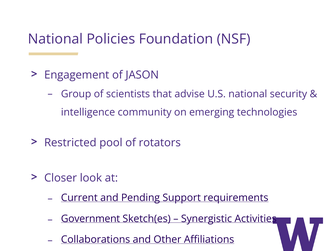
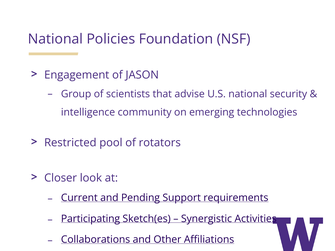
Government: Government -> Participating (90, 219)
